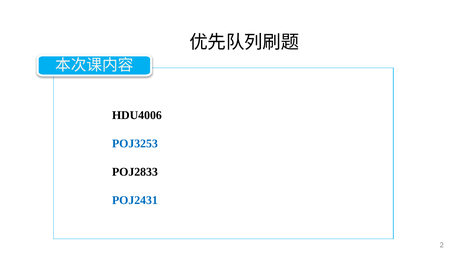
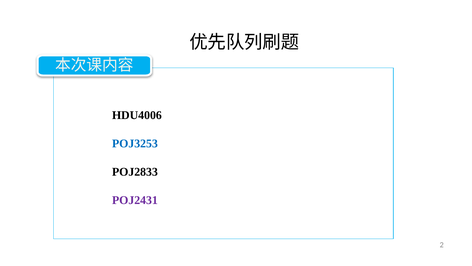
POJ2431 colour: blue -> purple (135, 200)
